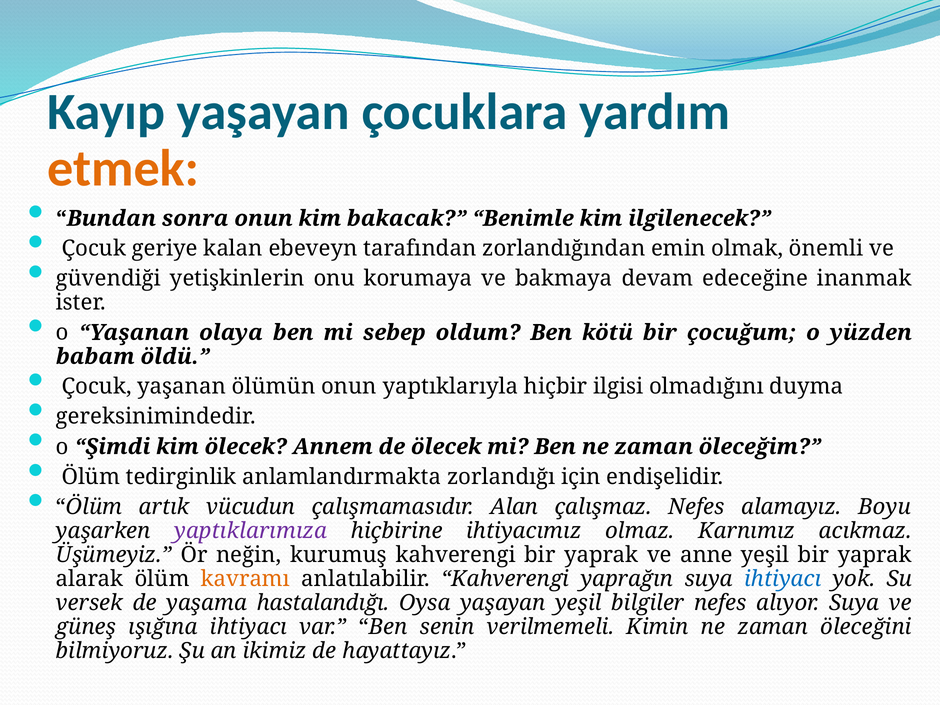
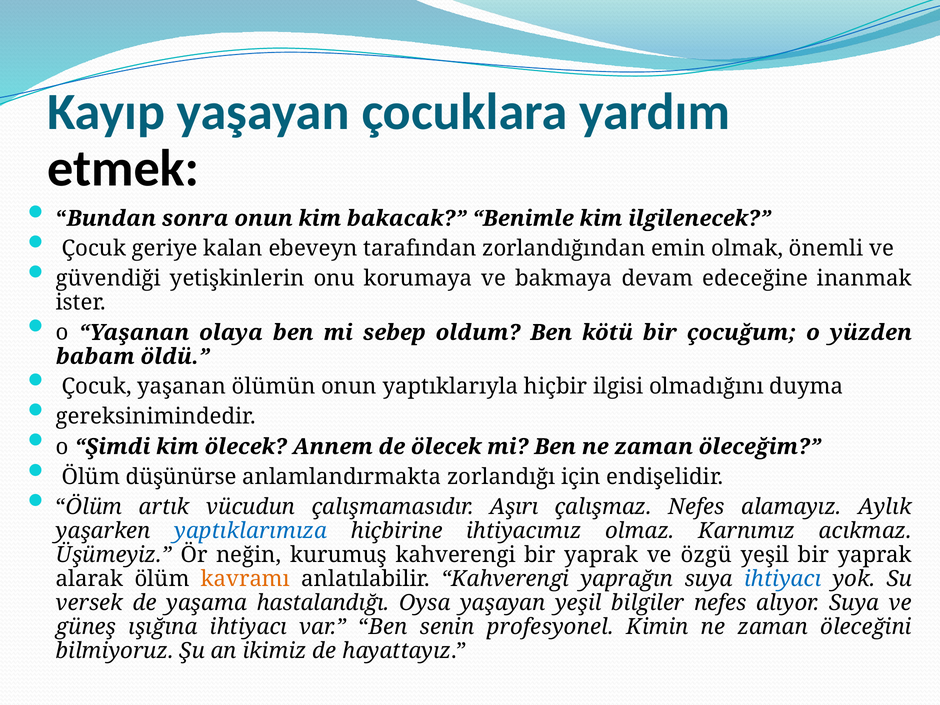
etmek colour: orange -> black (123, 168)
tedirginlik: tedirginlik -> düşünürse (181, 477)
Alan: Alan -> Aşırı (514, 507)
Boyu: Boyu -> Aylık (885, 507)
yaptıklarımıza colour: purple -> blue (251, 531)
anne: anne -> özgü (706, 555)
verilmemeli: verilmemeli -> profesyonel (550, 627)
